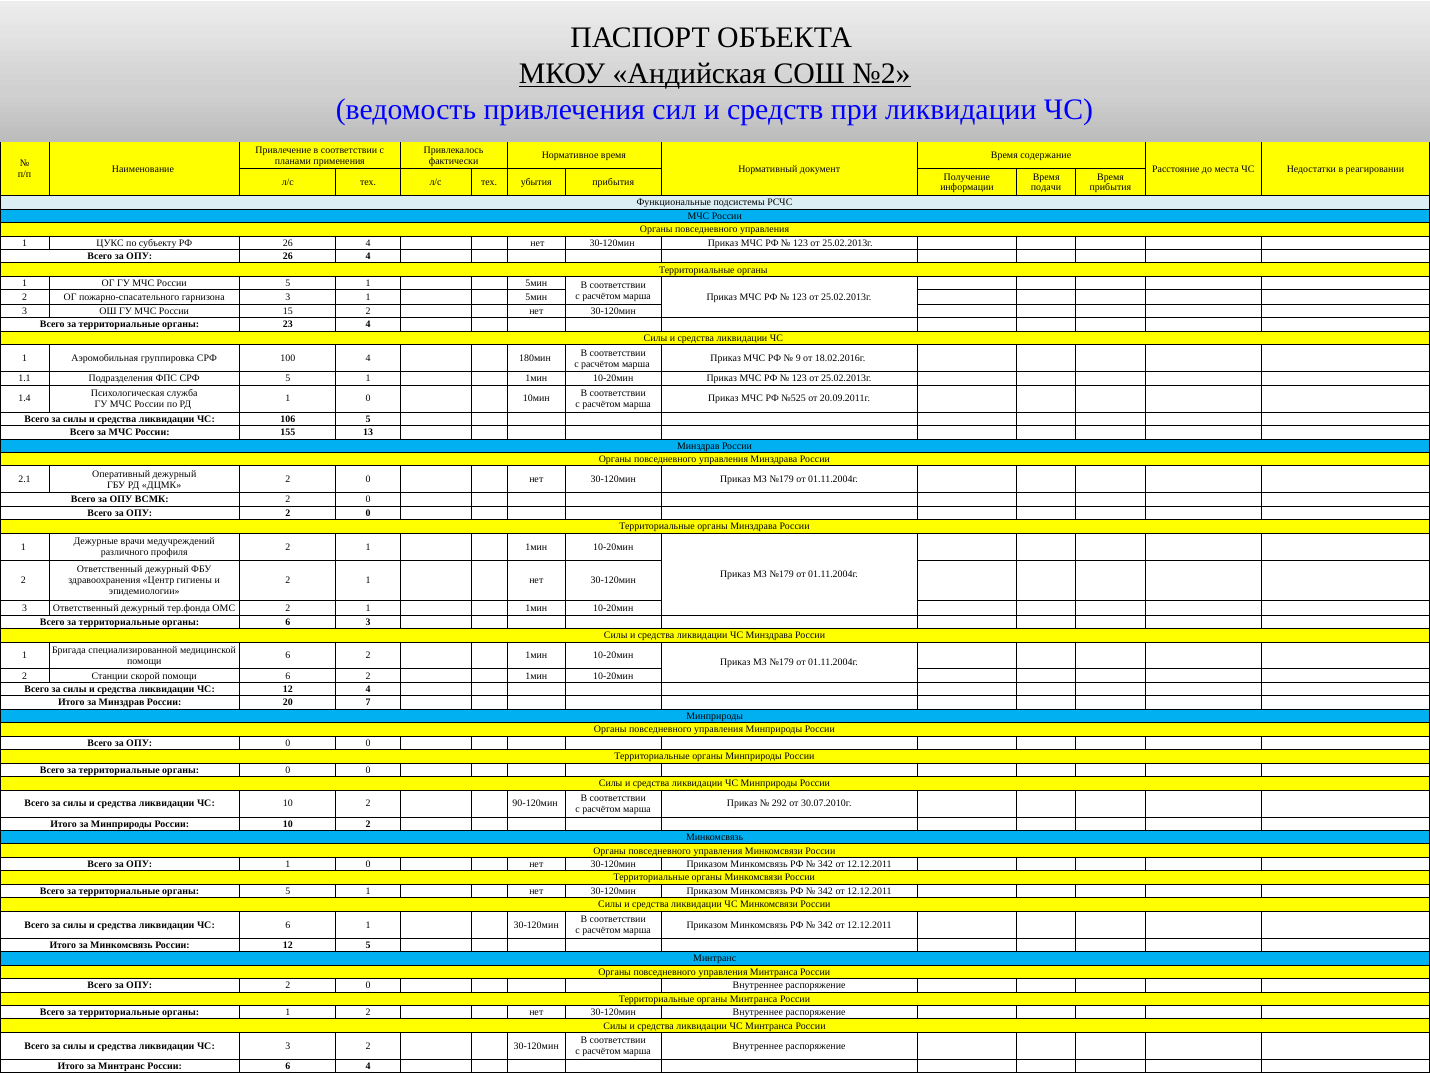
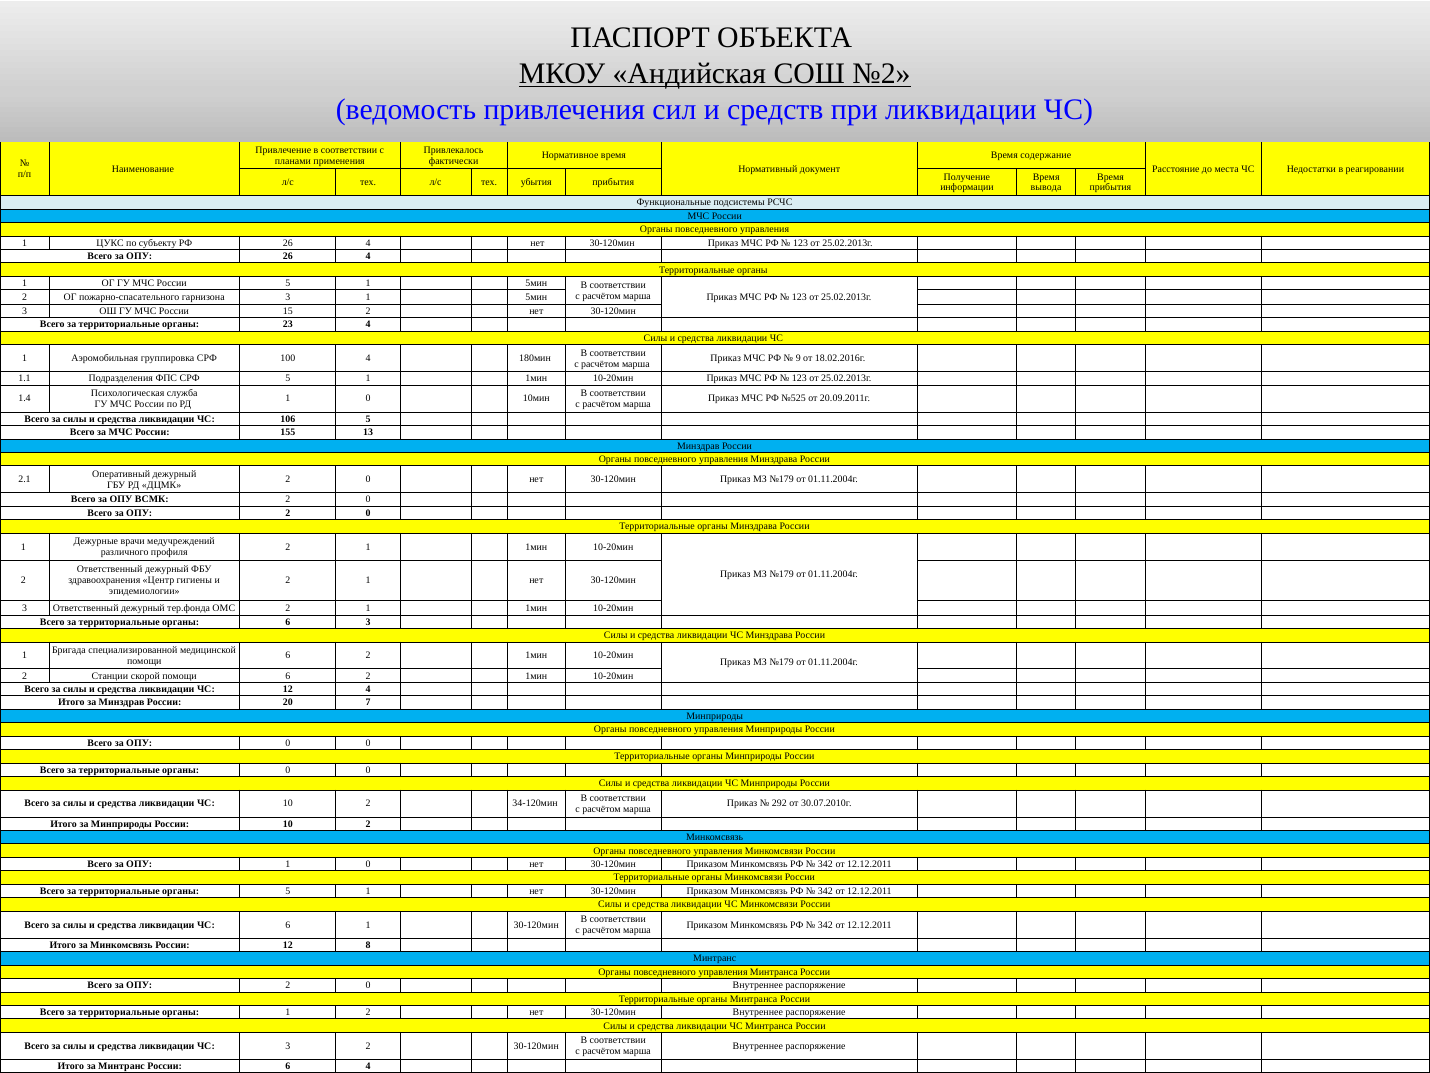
подачи: подачи -> вывода (1046, 188)
90-120мин: 90-120мин -> 34-120мин (535, 803)
12 5: 5 -> 8 (368, 945)
